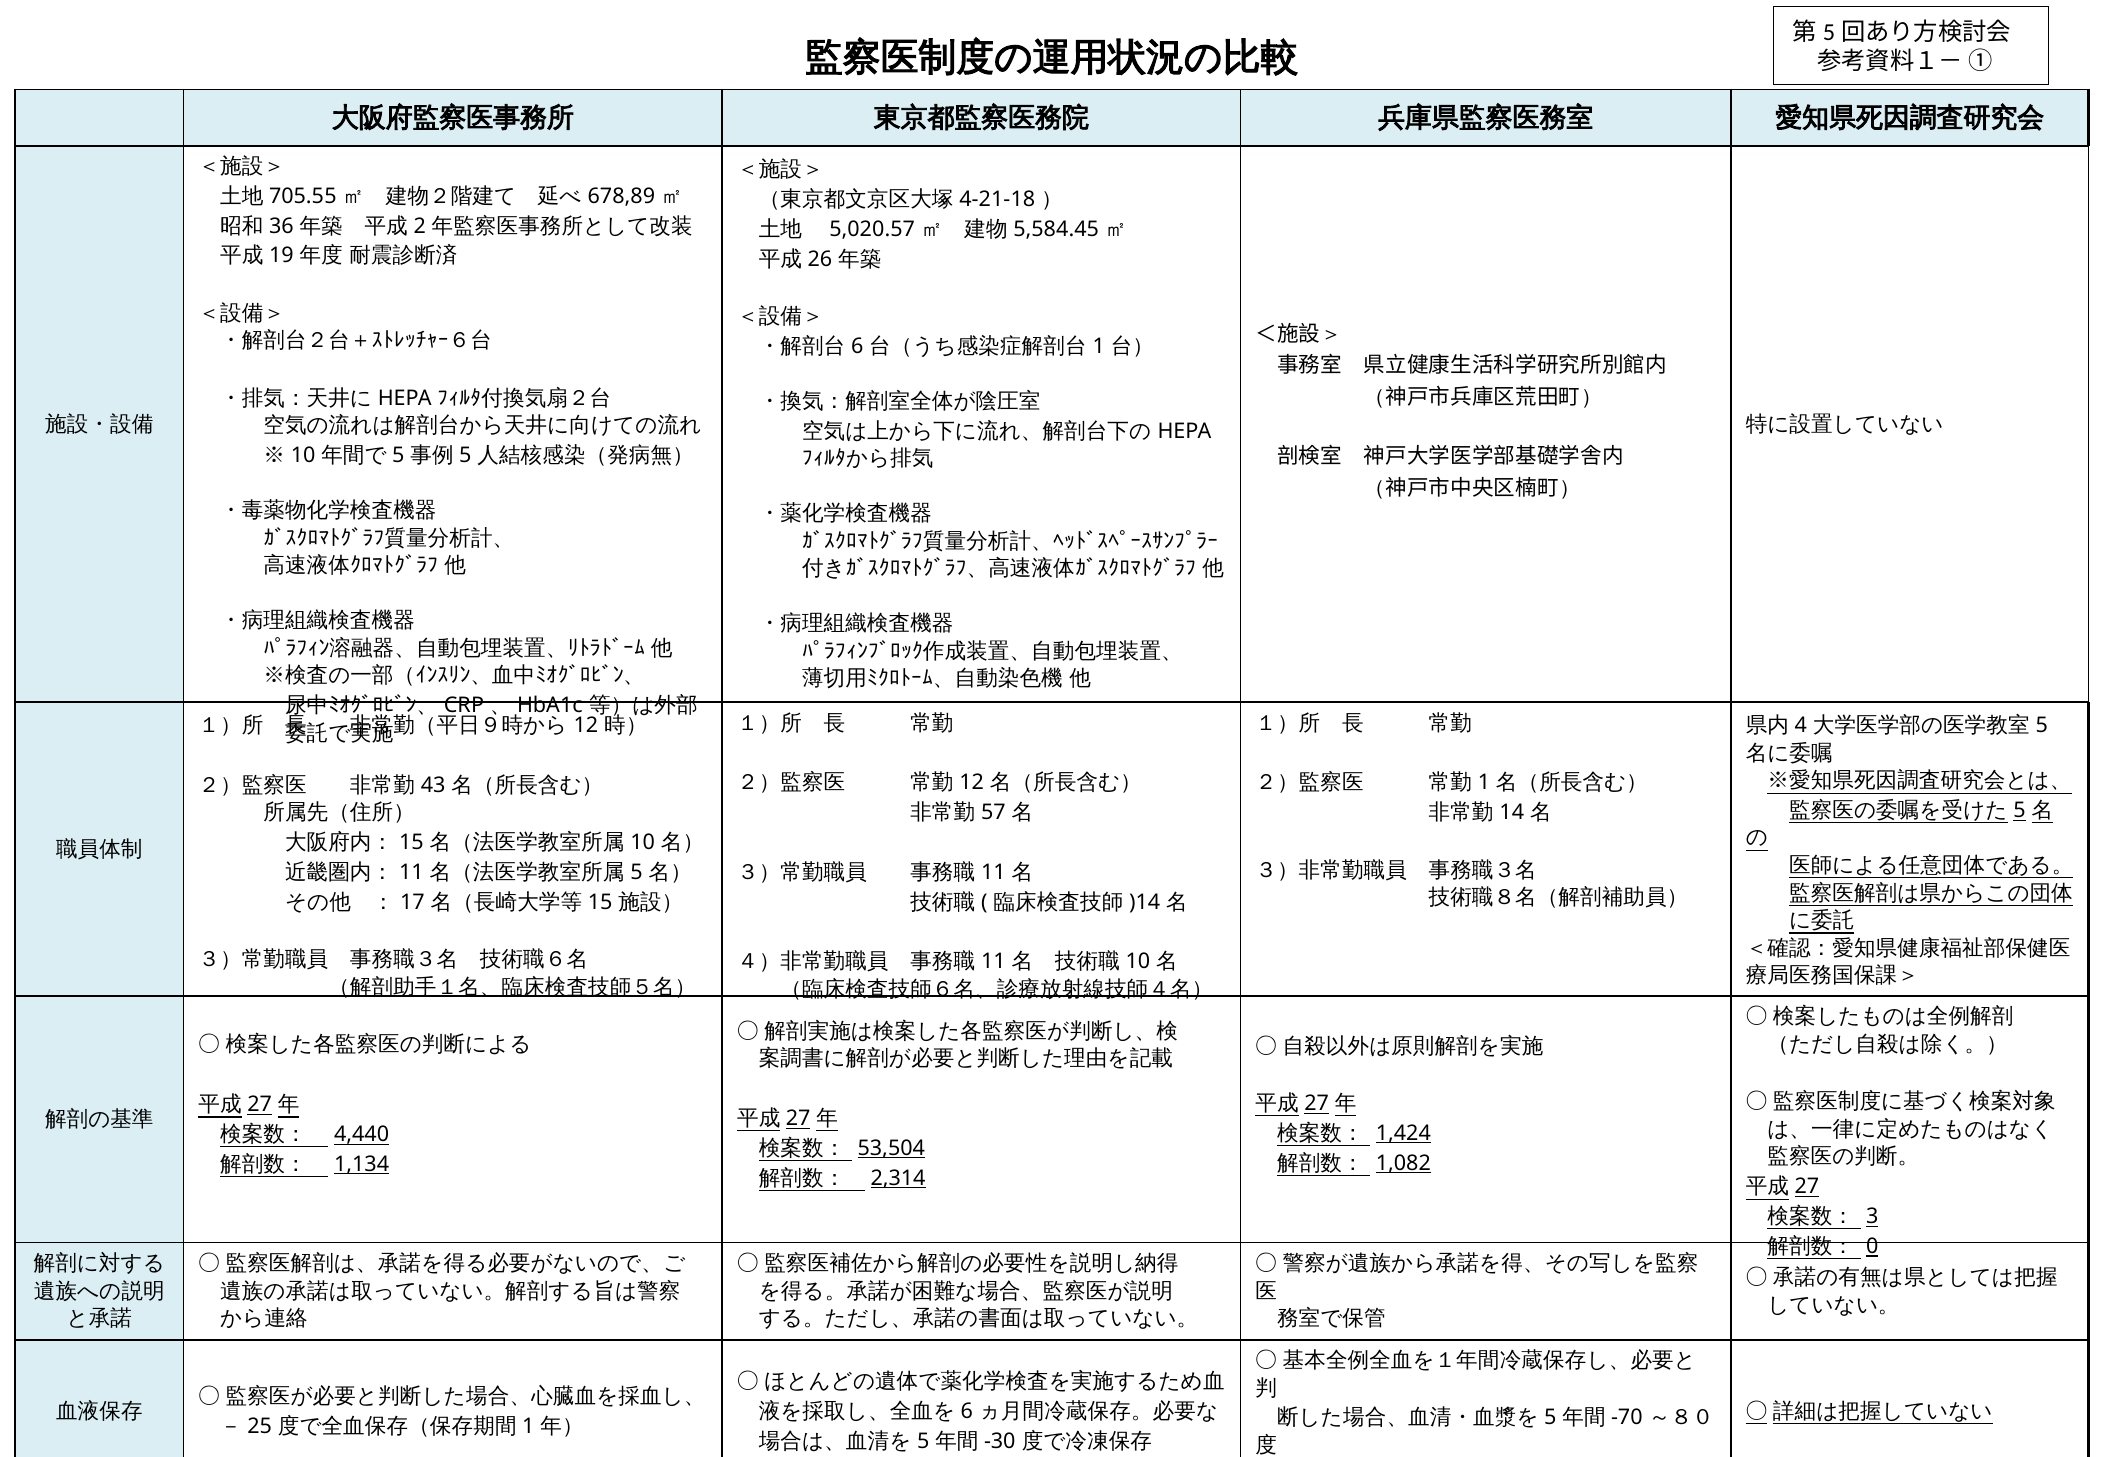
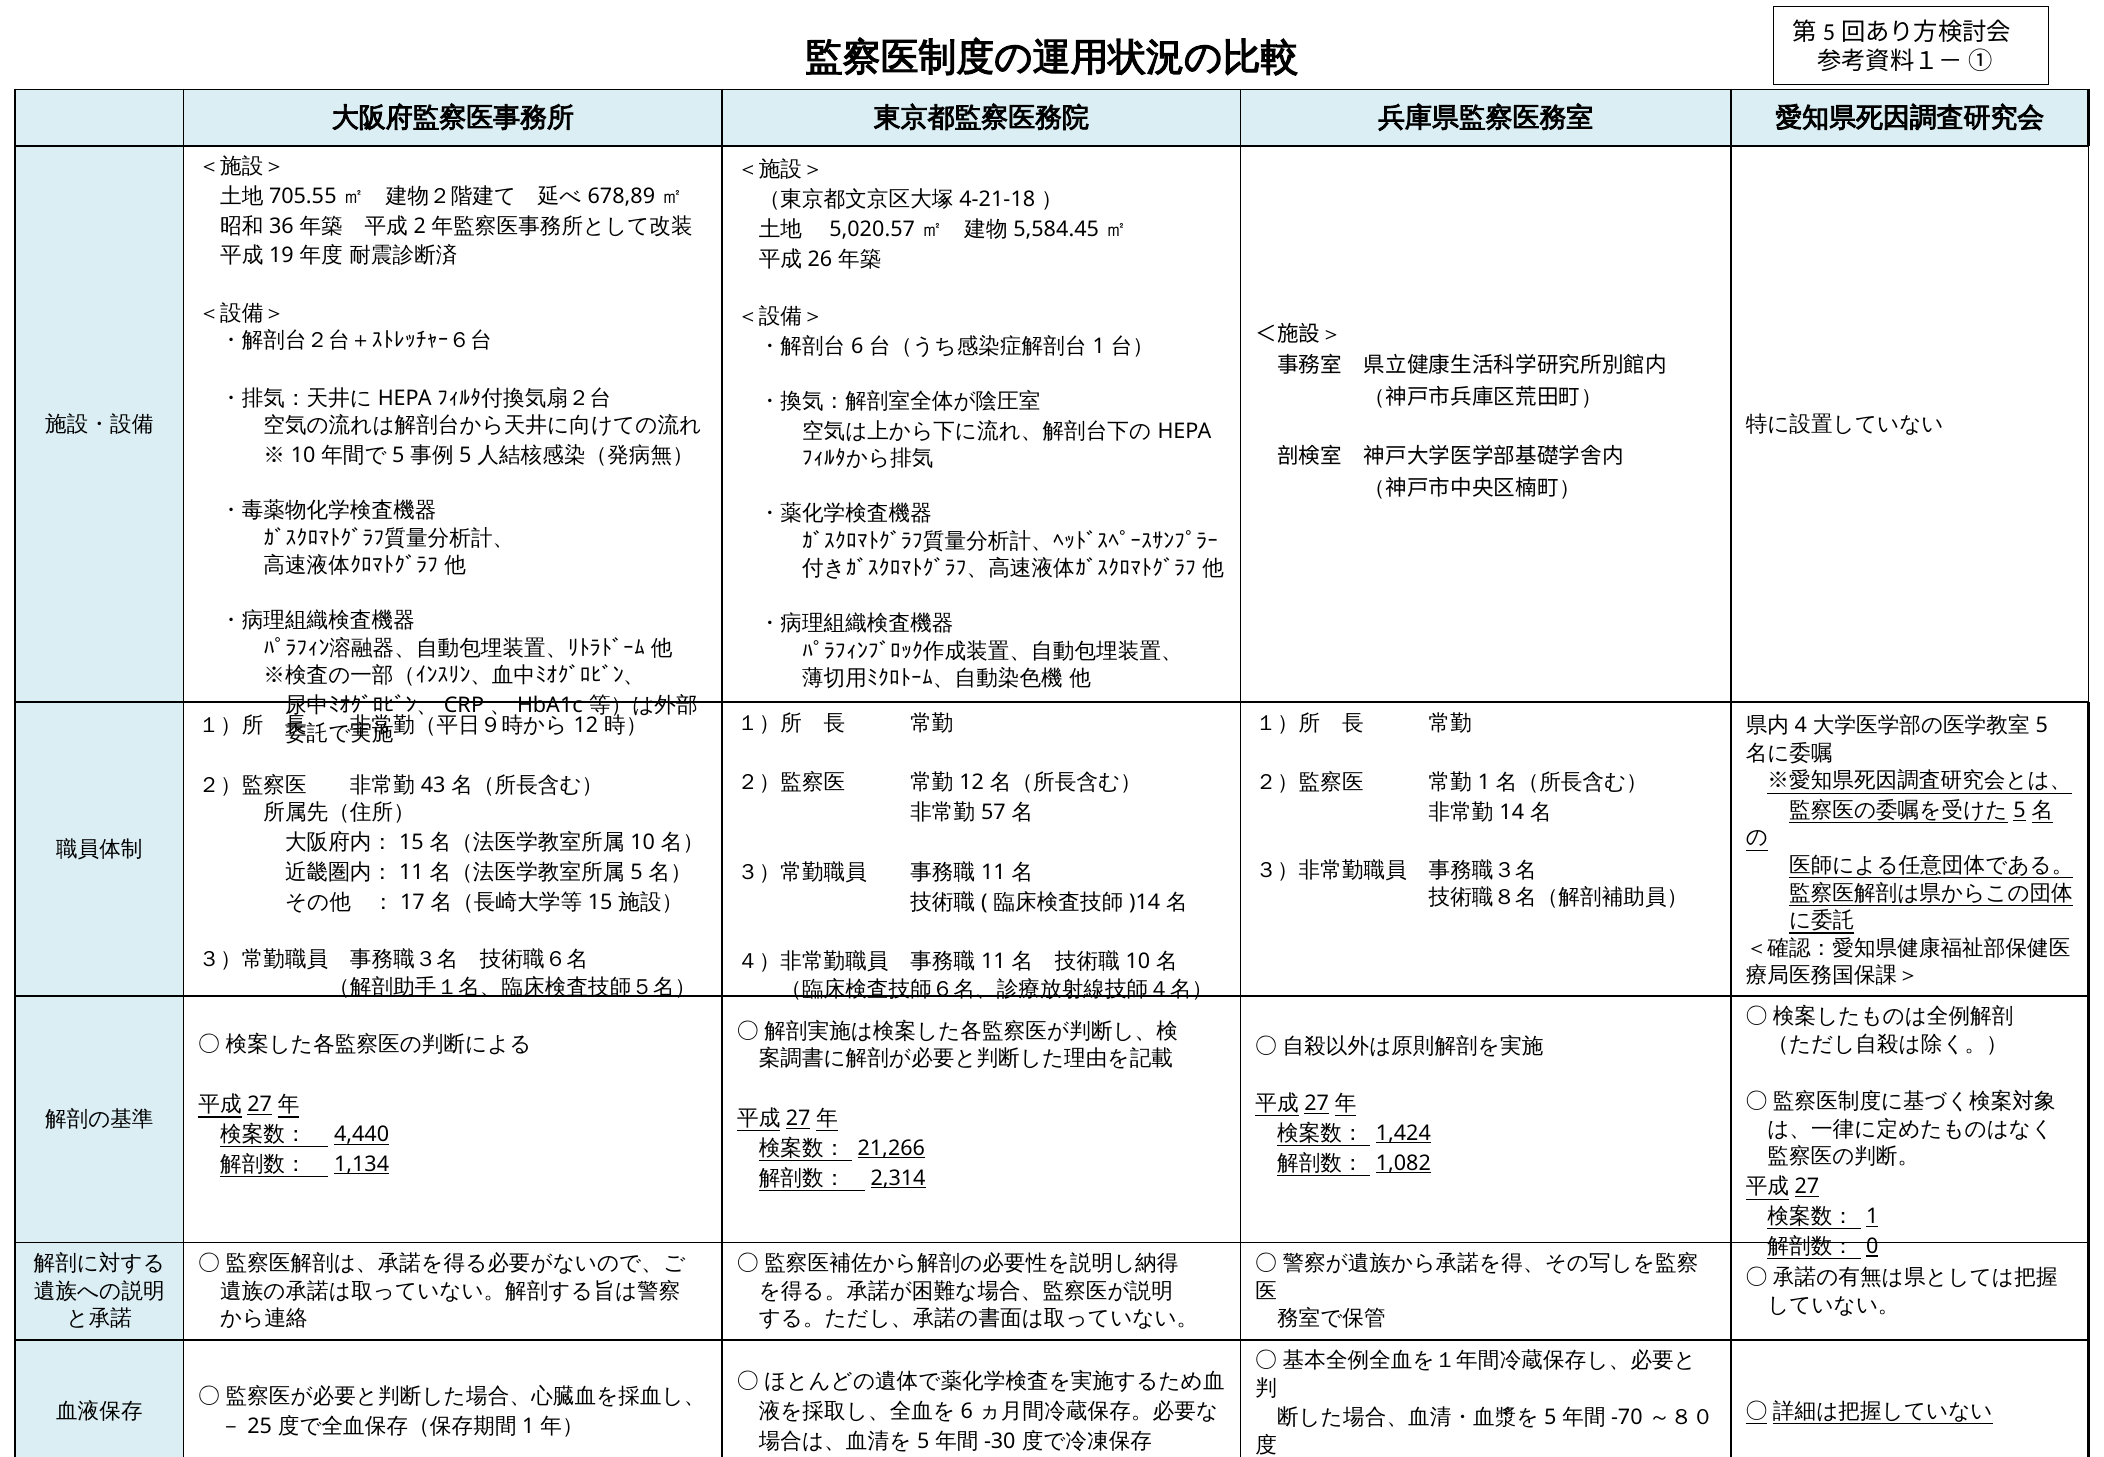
53,504: 53,504 -> 21,266 (891, 1148)
3: 3 -> 1 (1872, 1216)
